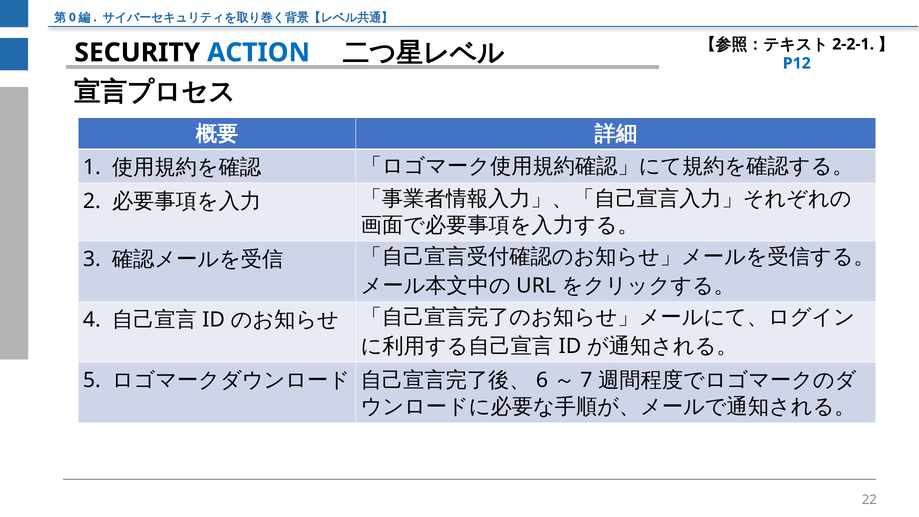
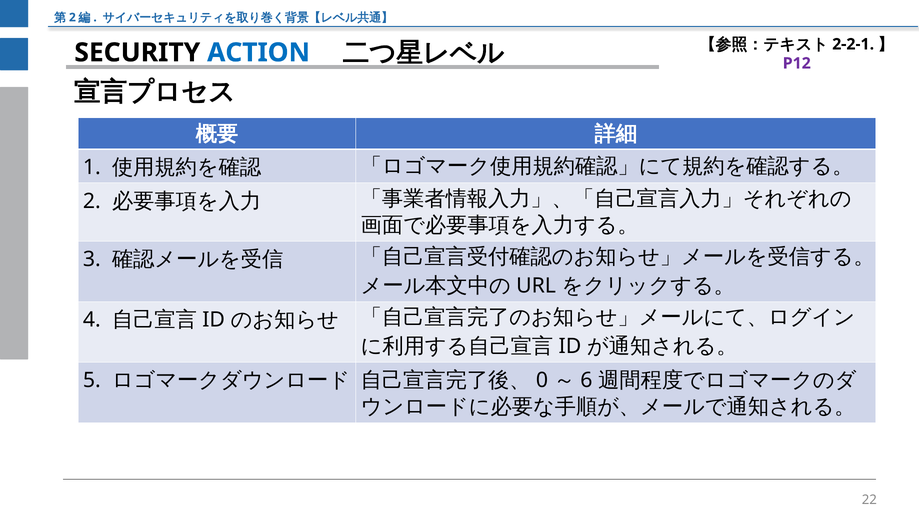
0: 0 -> 2 (72, 17)
P12 colour: blue -> purple (797, 63)
6: 6 -> 0 (542, 380)
7: 7 -> 6 (586, 380)
